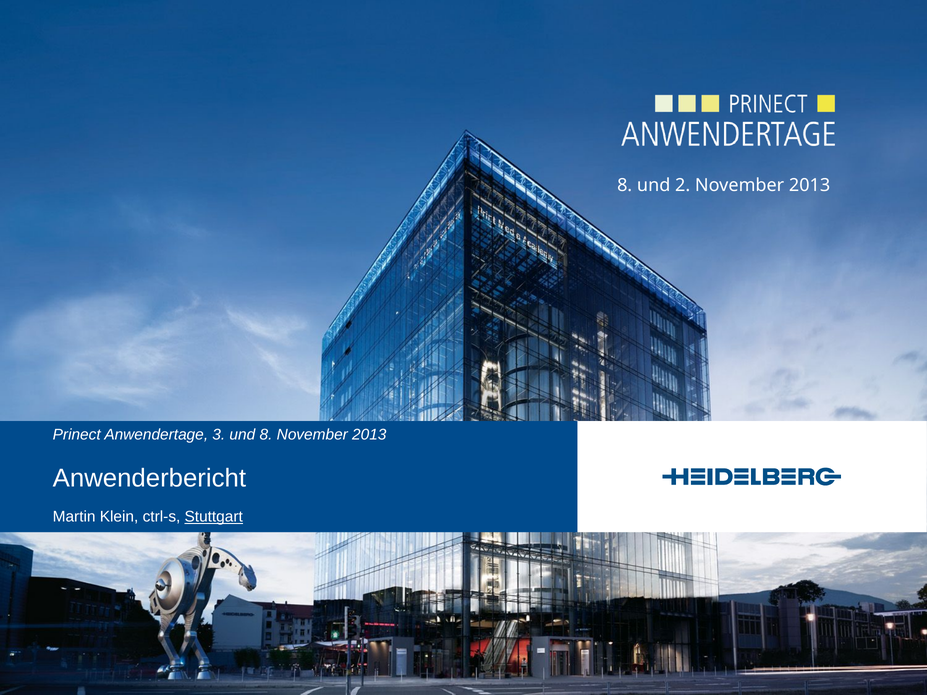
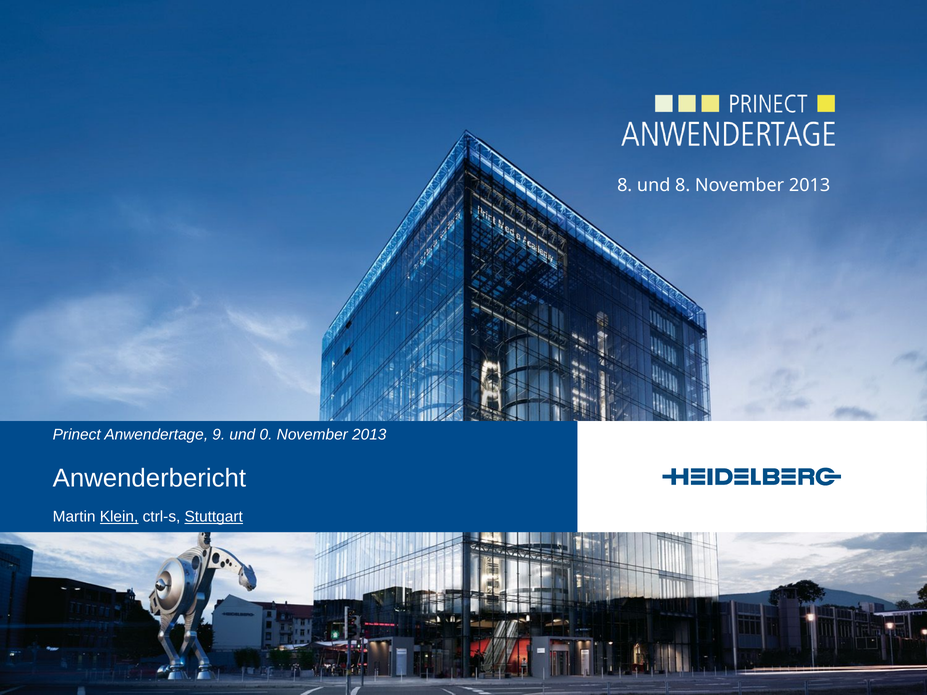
und 2: 2 -> 8 (683, 185)
3: 3 -> 9 (219, 435)
und 8: 8 -> 0 (266, 435)
Klein underline: none -> present (119, 517)
